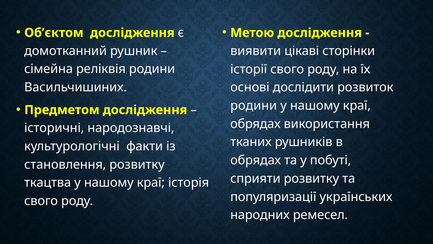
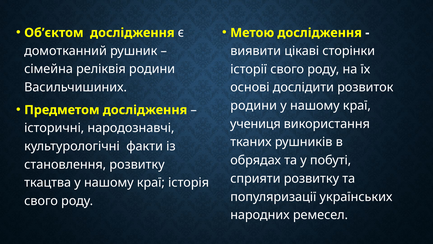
обрядах: обрядах -> учениця (255, 124)
